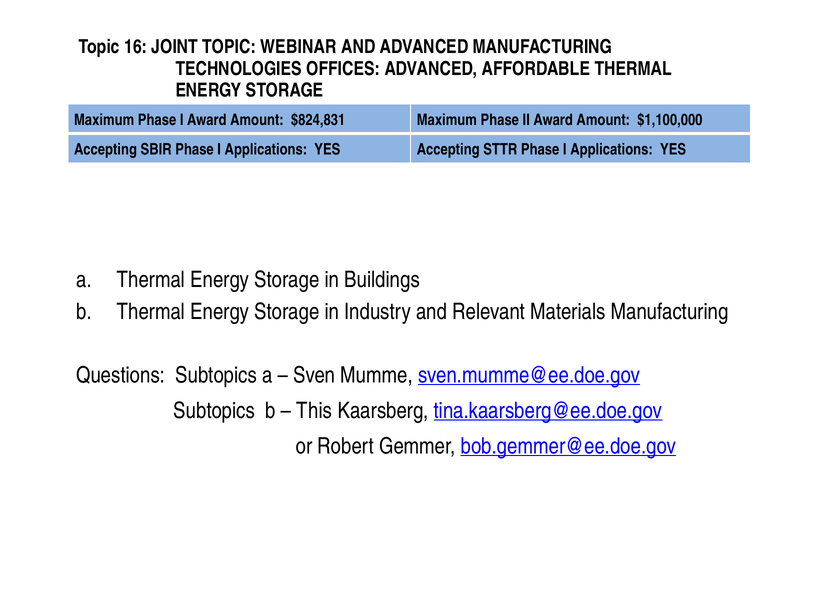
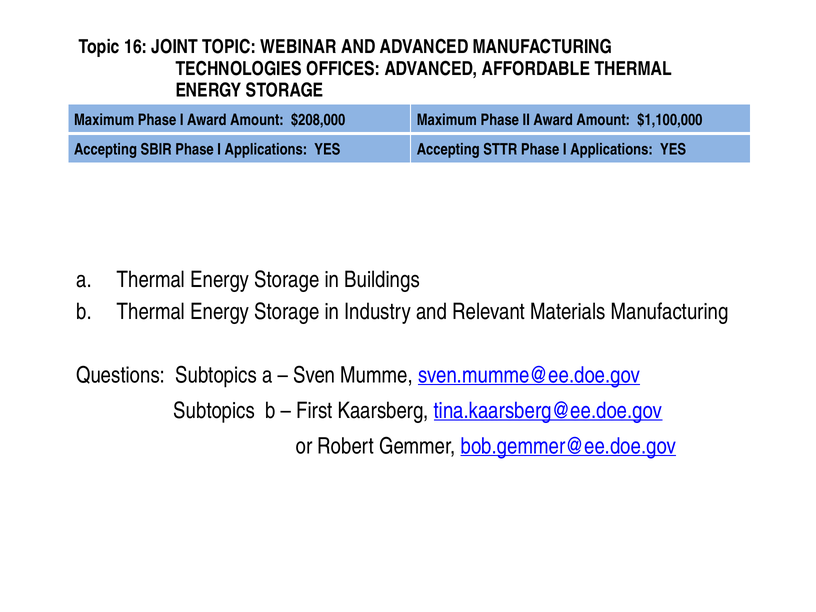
$824,831: $824,831 -> $208,000 (318, 120)
This: This -> First (314, 411)
